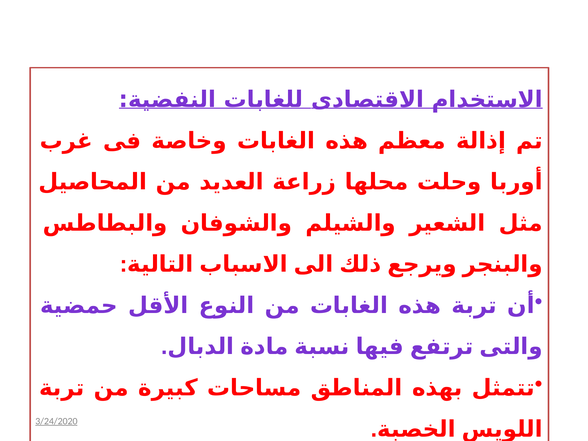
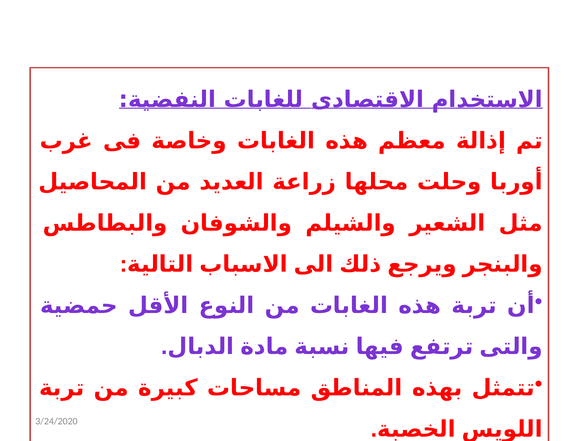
3/24/2020 underline: present -> none (56, 421)
